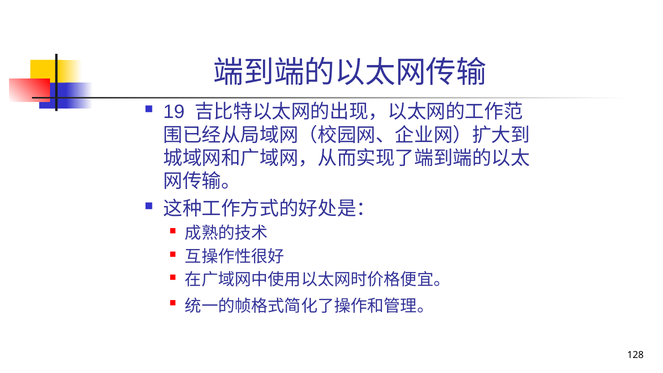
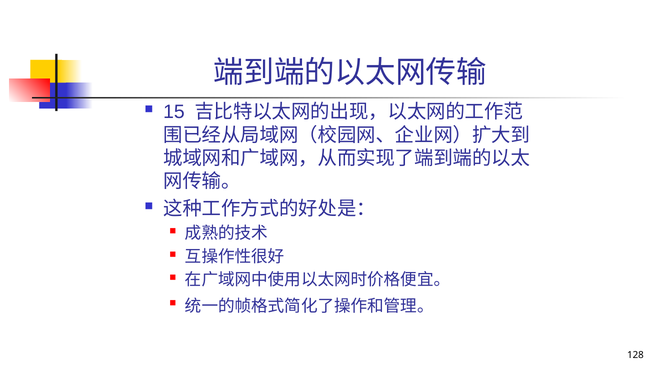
19: 19 -> 15 (174, 112)
